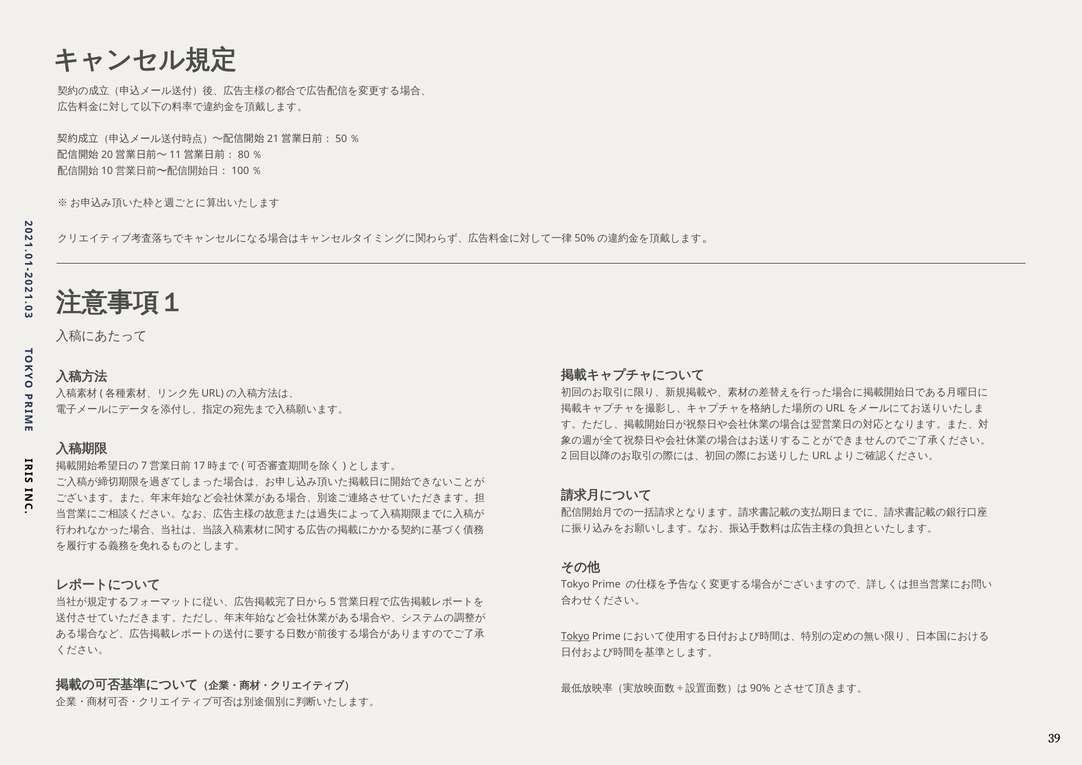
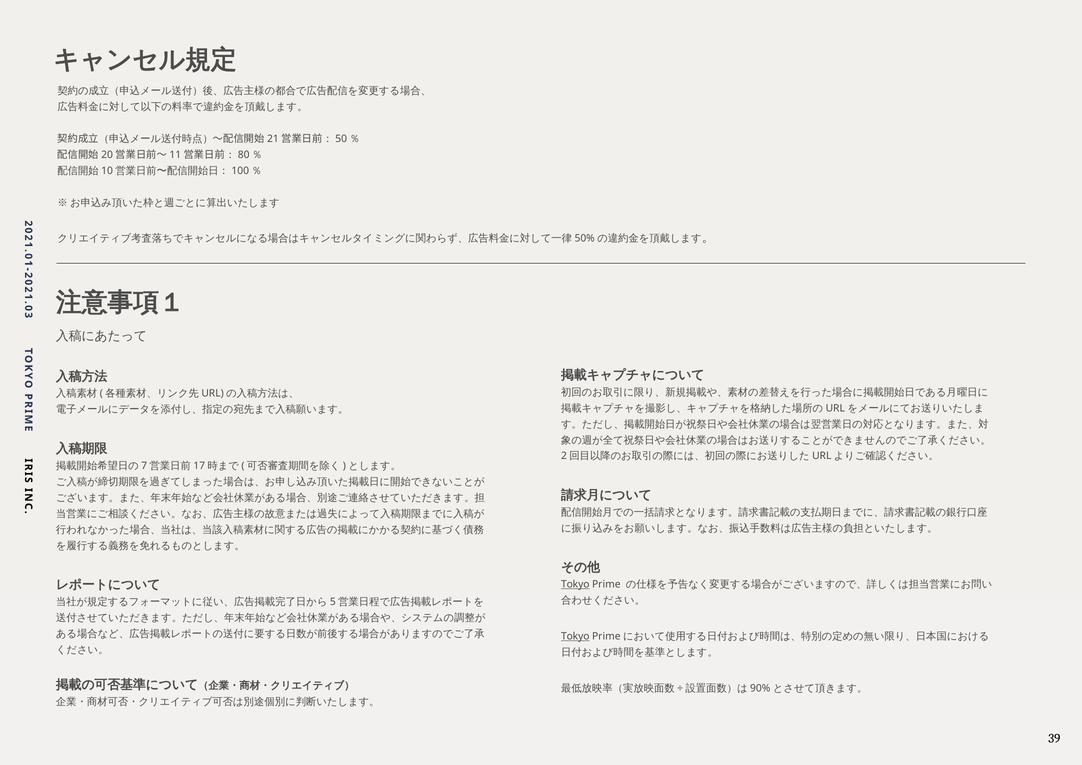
Tokyo underline: none -> present (575, 584)
